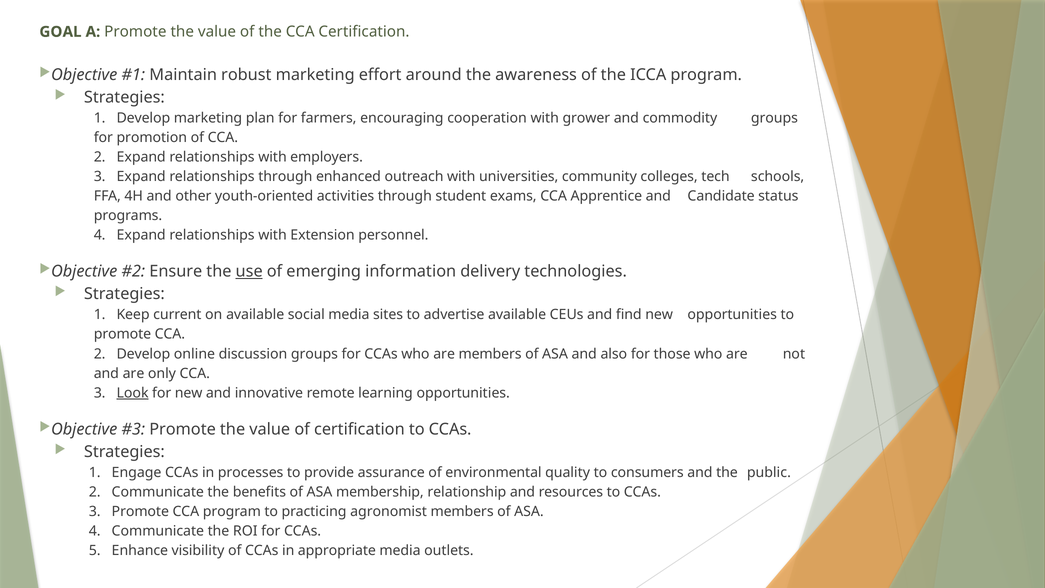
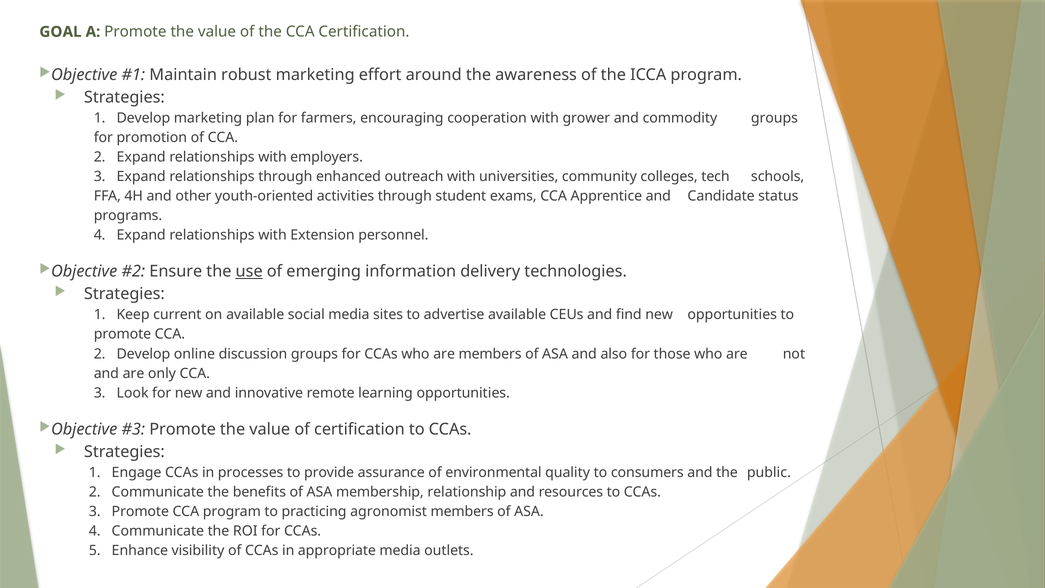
Look underline: present -> none (133, 393)
